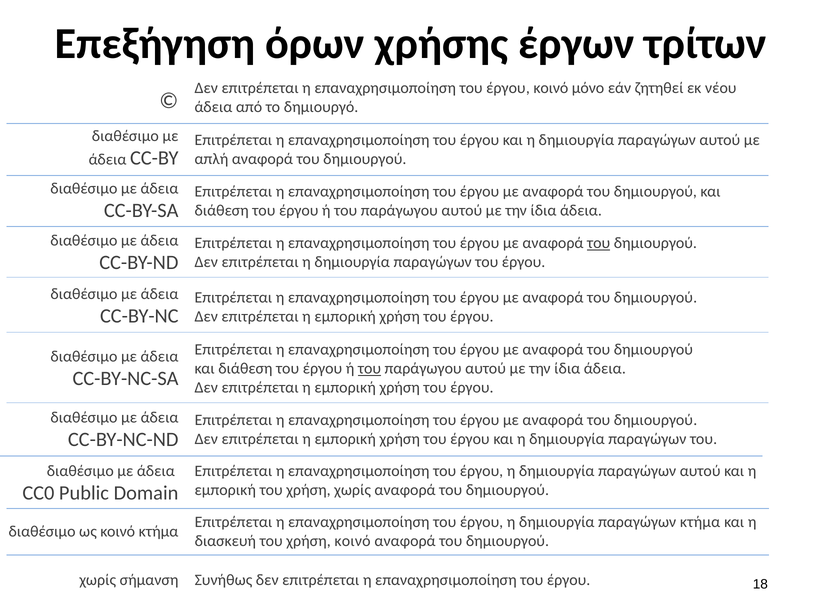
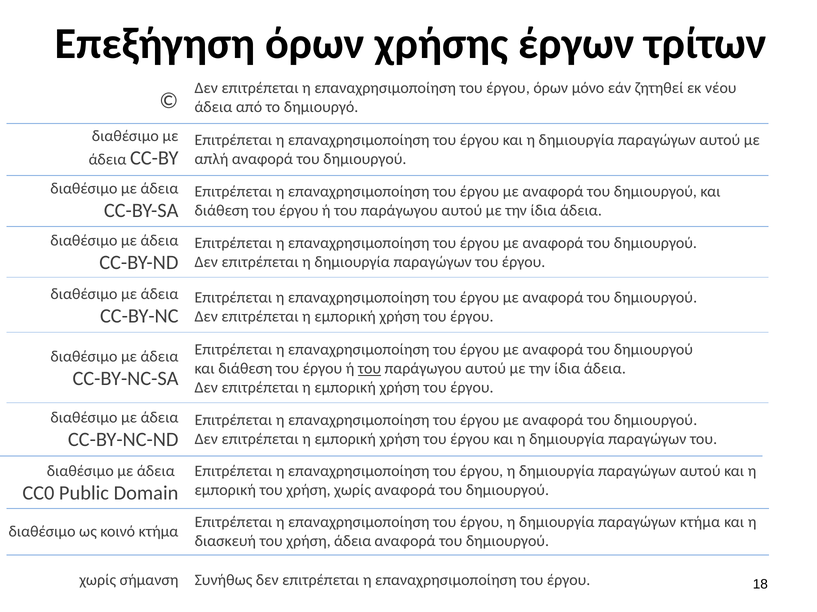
έργου κοινό: κοινό -> όρων (551, 88)
του underline: present -> none (599, 243)
χρήση κοινό: κοινό -> άδεια (353, 542)
